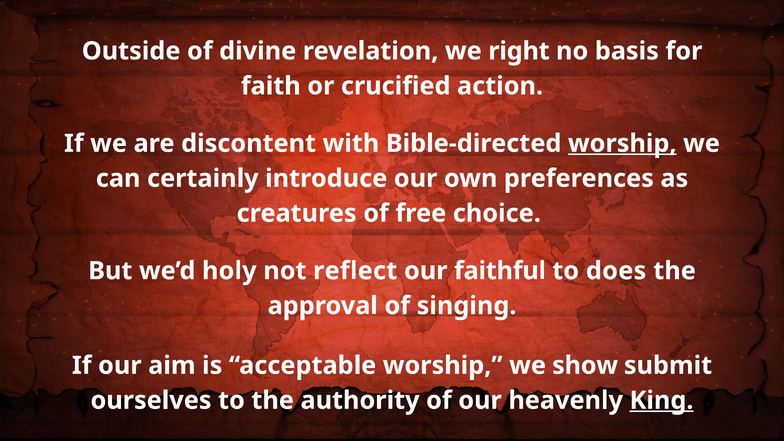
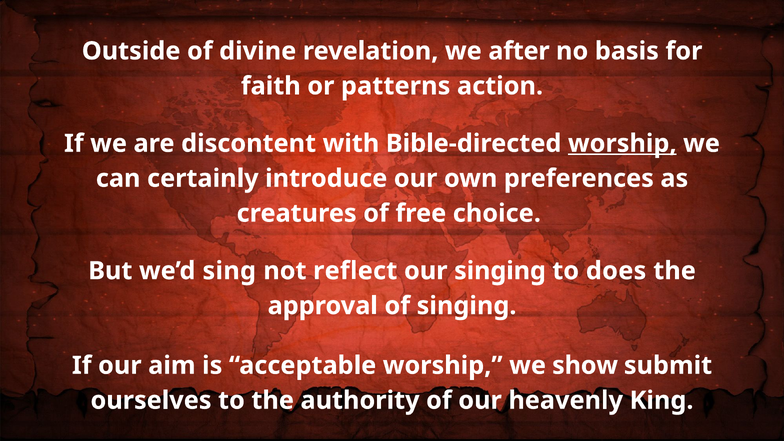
right: right -> after (519, 51)
crucified: crucified -> patterns (396, 86)
holy: holy -> sing (229, 271)
our faithful: faithful -> singing (500, 271)
King underline: present -> none (662, 400)
